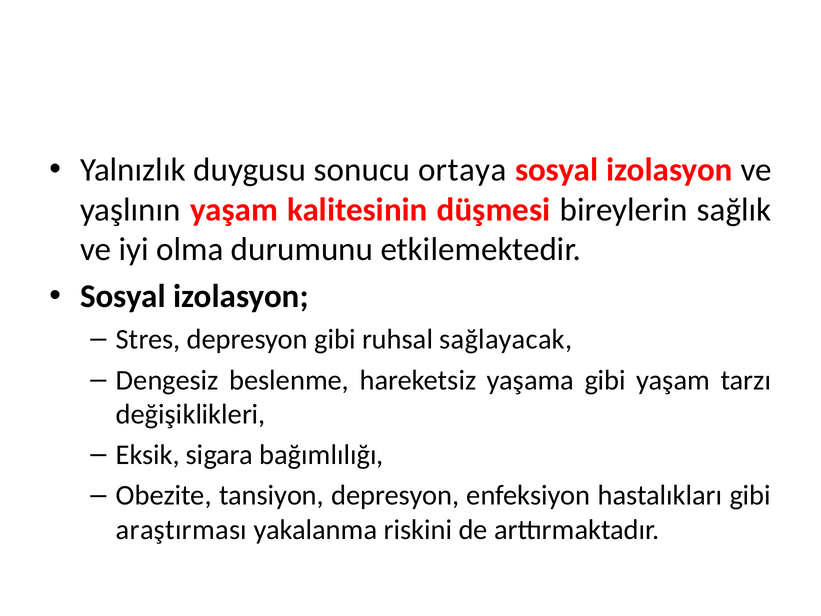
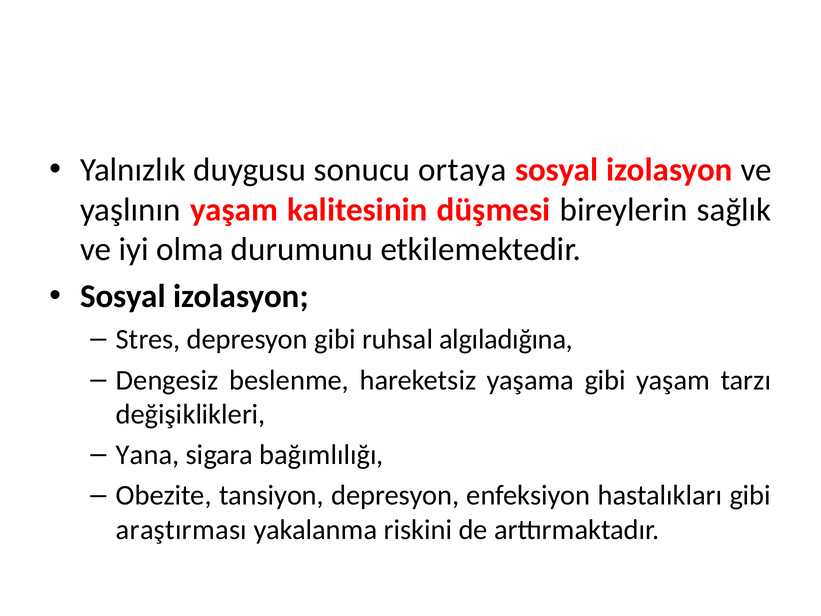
sağlayacak: sağlayacak -> algıladığına (506, 339)
Eksik: Eksik -> Yana (148, 455)
